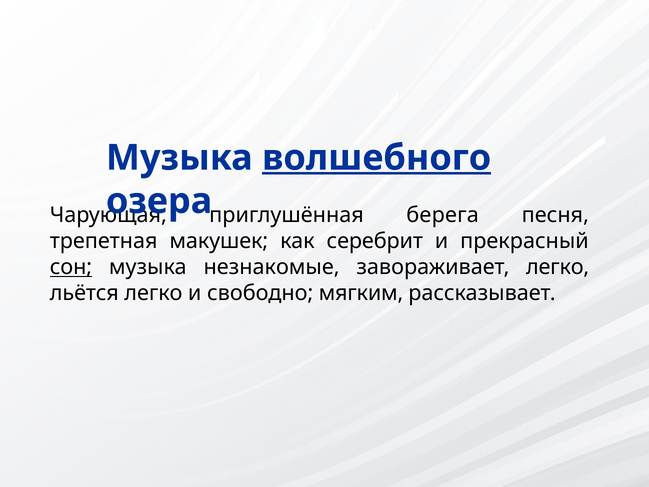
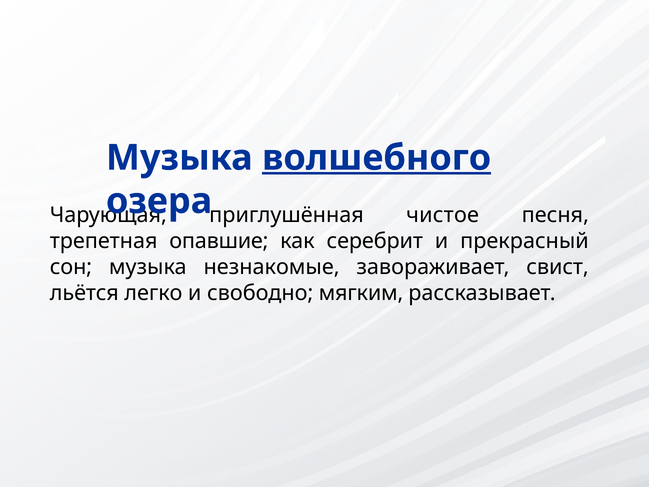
берега: берега -> чистое (443, 215)
макушек: макушек -> опавшие (219, 241)
сон underline: present -> none (71, 267)
завораживает легко: легко -> свист (558, 267)
